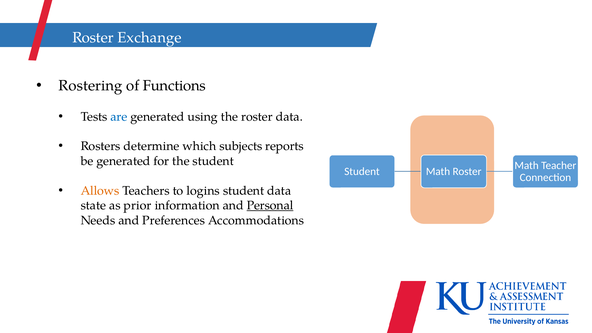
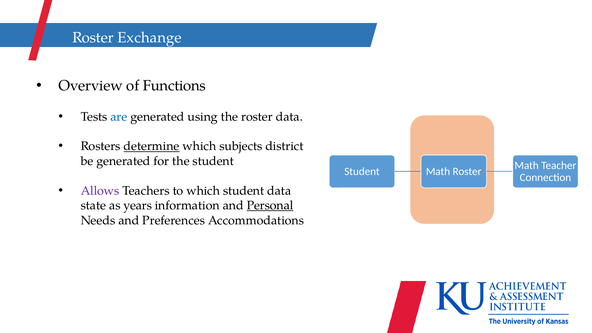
Rostering: Rostering -> Overview (91, 86)
determine underline: none -> present (152, 146)
reports: reports -> district (284, 146)
Allows colour: orange -> purple (100, 191)
to logins: logins -> which (203, 191)
prior: prior -> years (138, 205)
